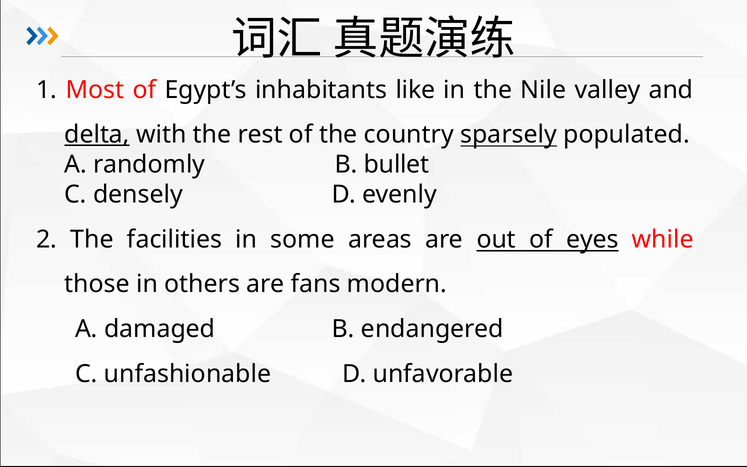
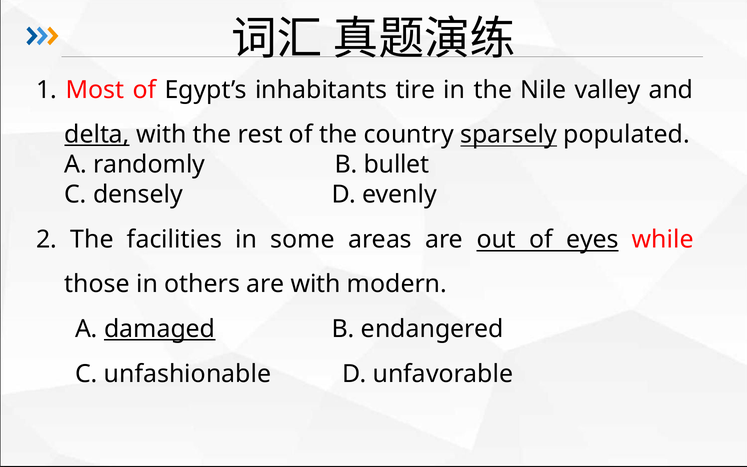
like: like -> tire (415, 90)
are fans: fans -> with (316, 284)
damaged underline: none -> present (160, 329)
